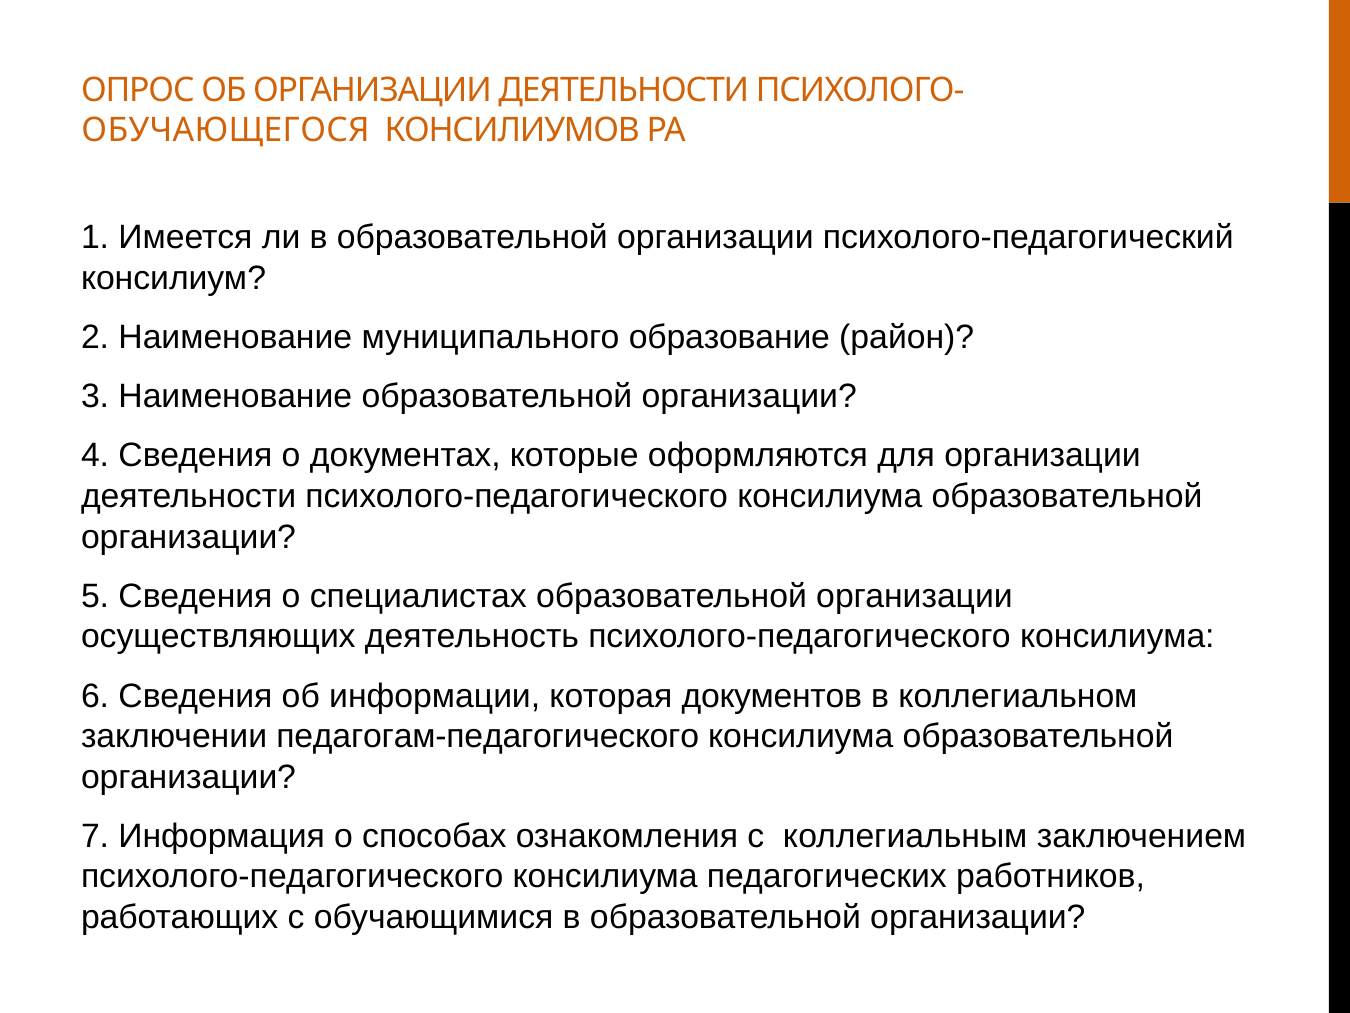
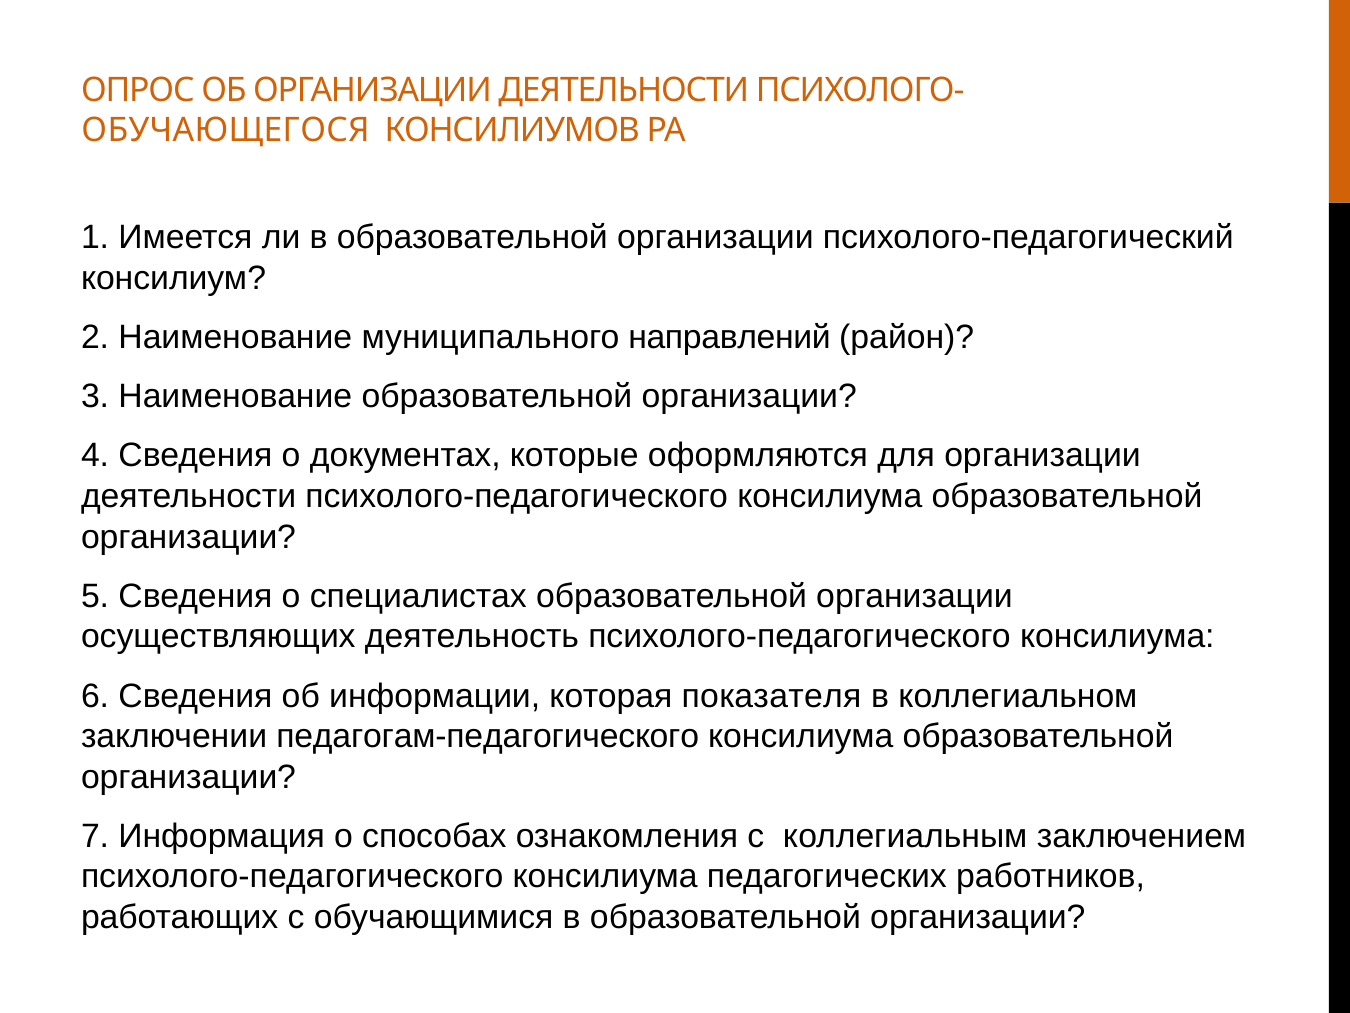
образование: образование -> направлений (730, 337)
документов: документов -> показателя (772, 696)
